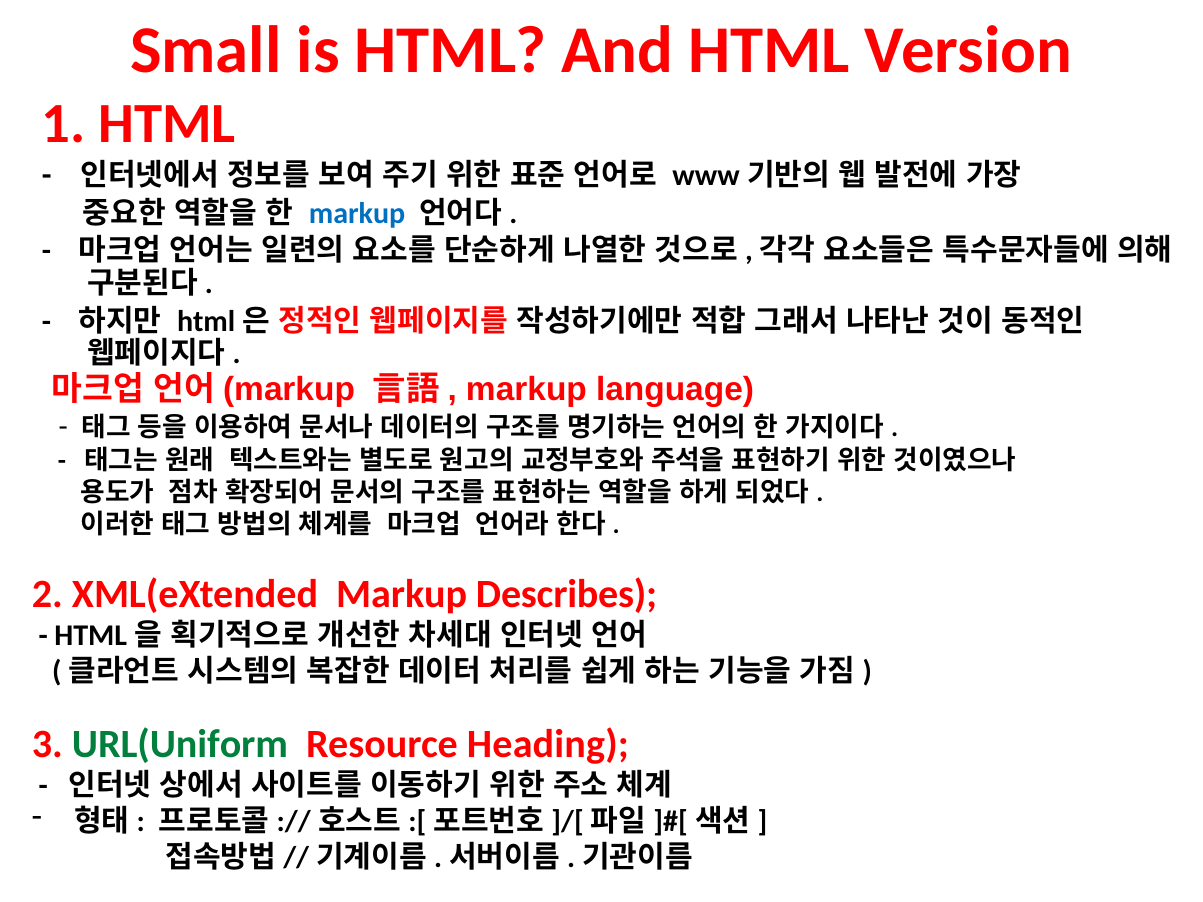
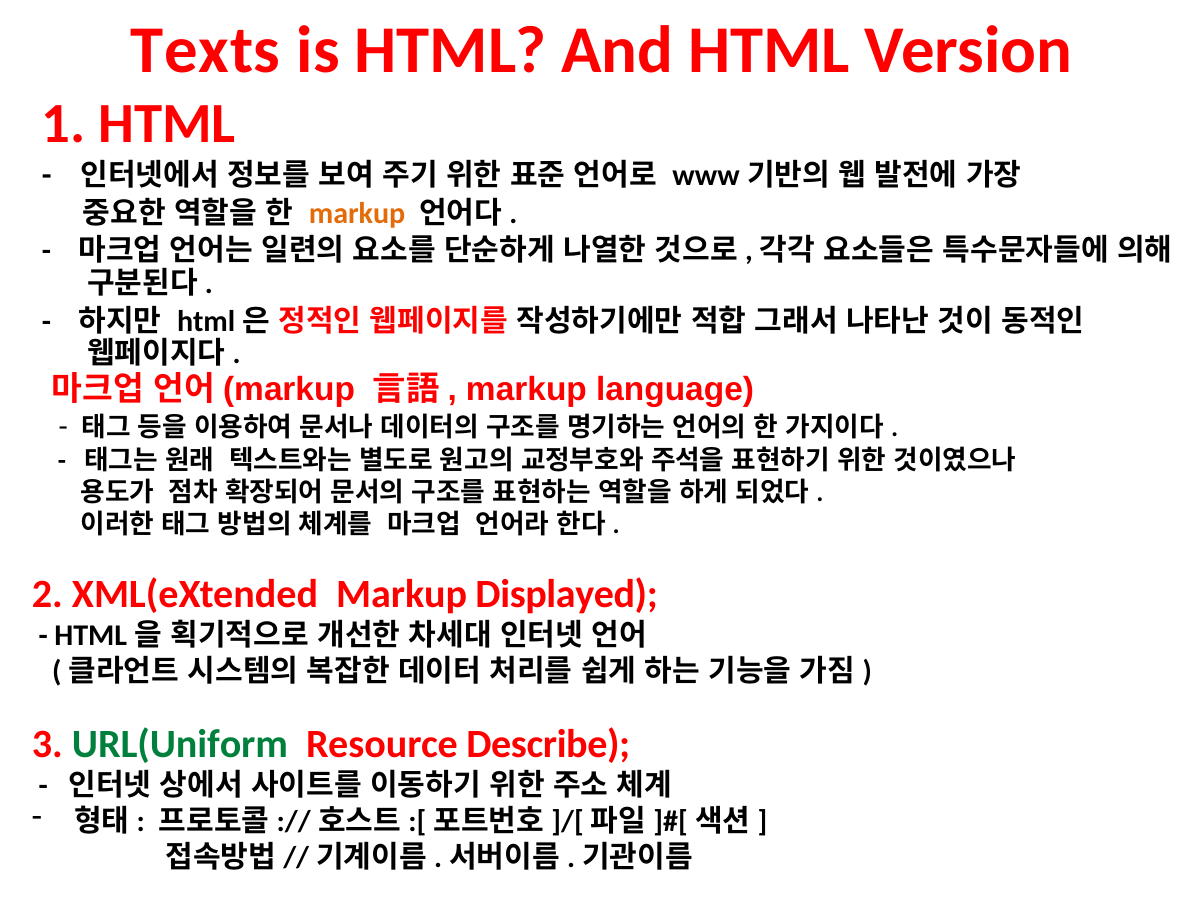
Small: Small -> Texts (206, 51)
markup colour: blue -> orange (357, 213)
Describes: Describes -> Displayed (567, 594)
Heading: Heading -> Describe (548, 745)
